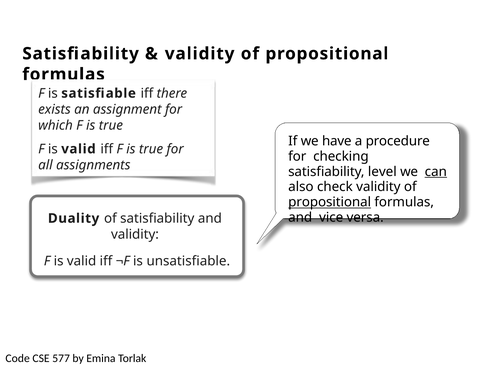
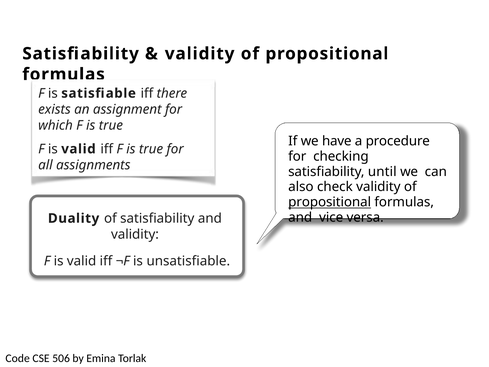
level: level -> until (382, 171)
can underline: present -> none (436, 171)
577: 577 -> 506 (61, 358)
